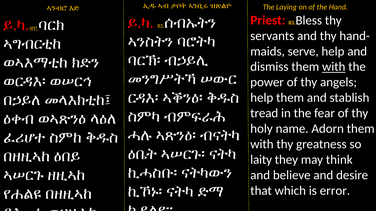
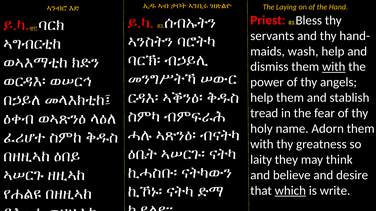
serve: serve -> wash (303, 51)
which underline: none -> present (290, 191)
error: error -> write (335, 191)
